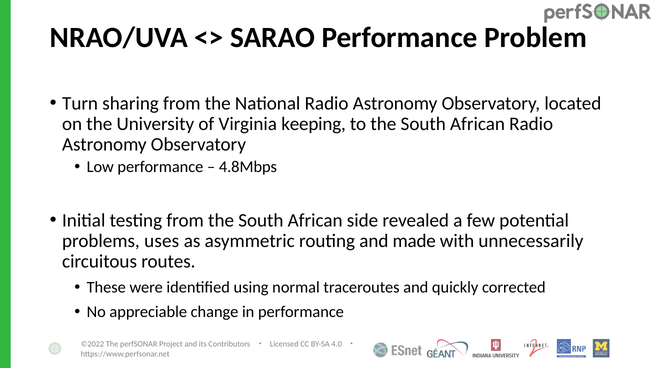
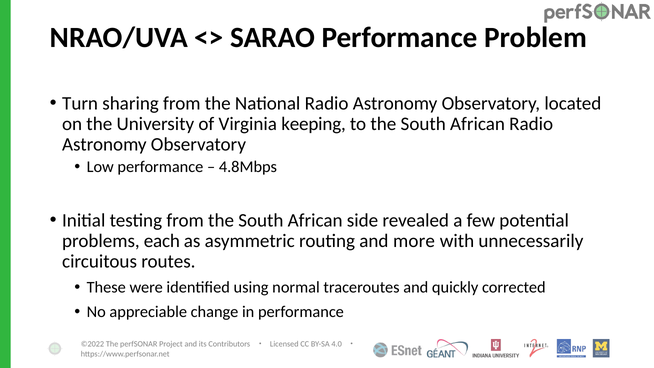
uses: uses -> each (162, 241)
made: made -> more (414, 241)
